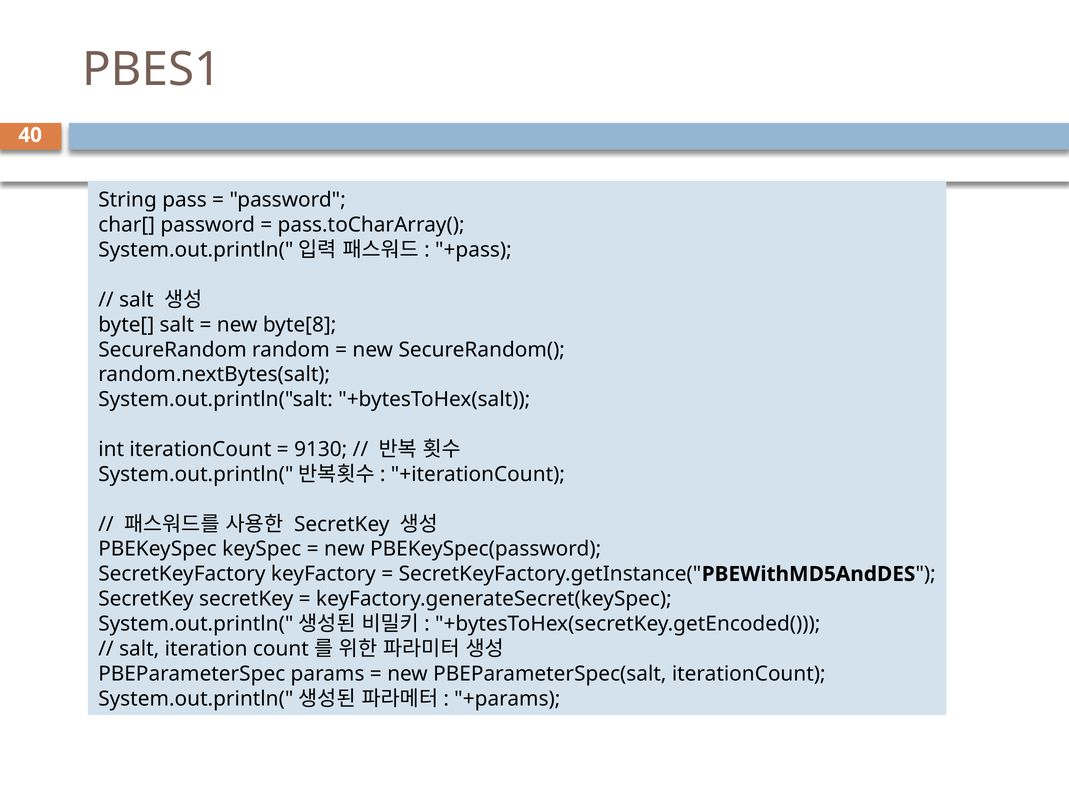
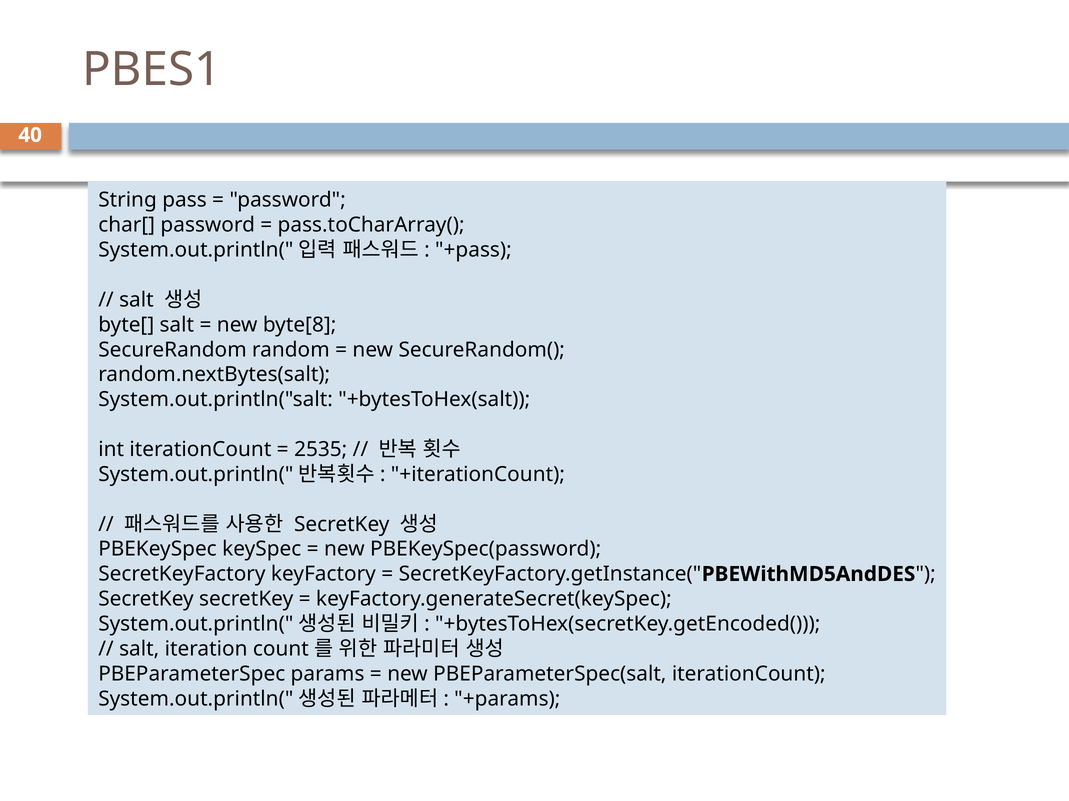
9130: 9130 -> 2535 (321, 450)
